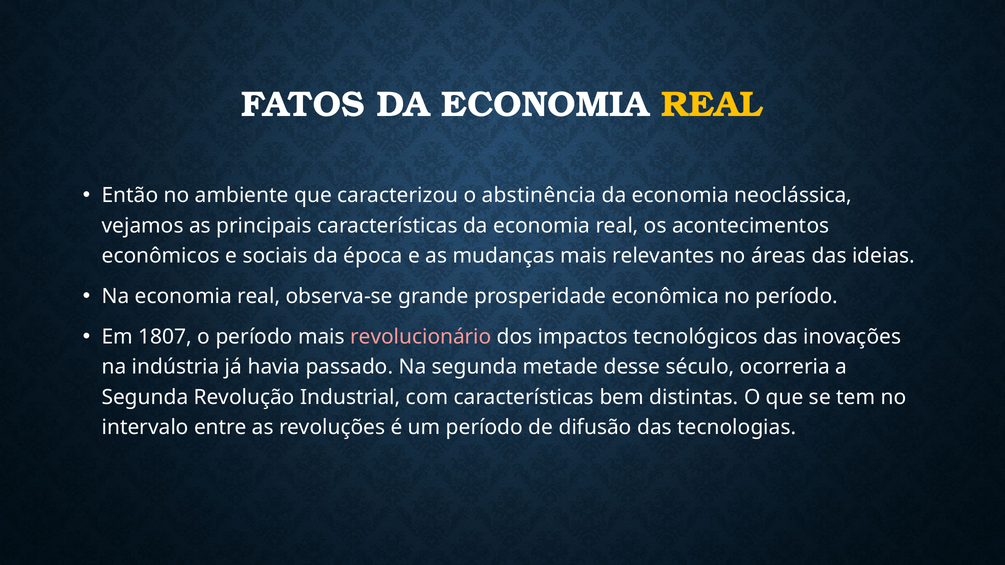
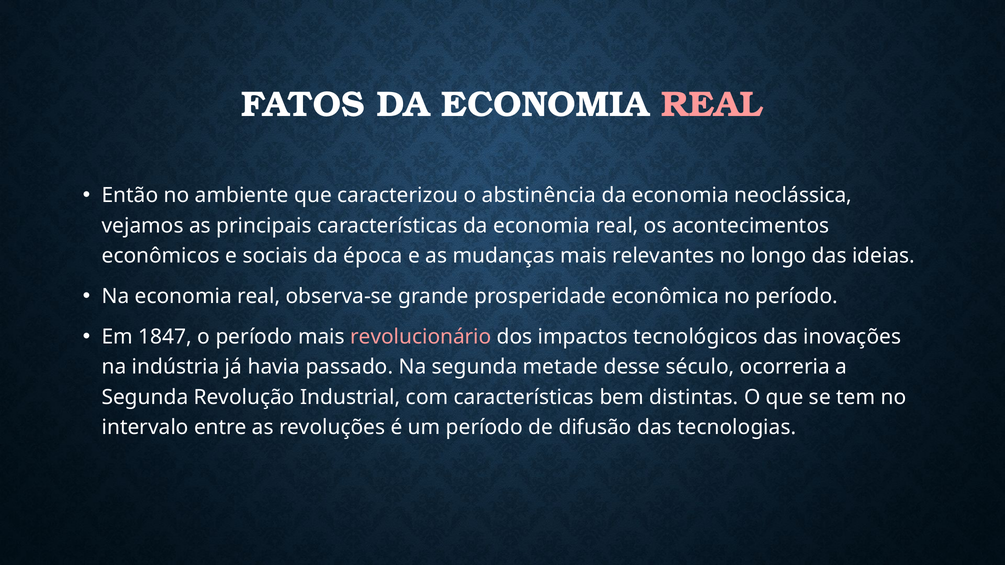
REAL colour: yellow -> pink (712, 105)
áreas: áreas -> longo (779, 256)
1807: 1807 -> 1847 (165, 337)
